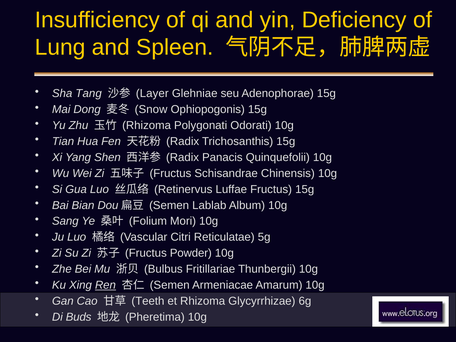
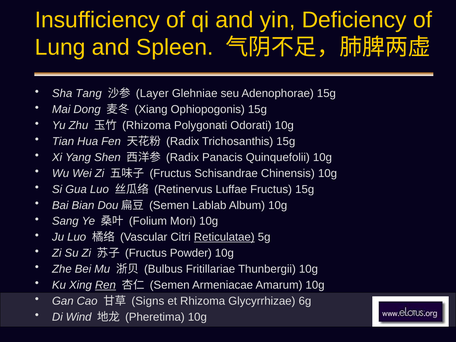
Snow: Snow -> Xiang (151, 109)
Reticulatae underline: none -> present (224, 237)
Teeth: Teeth -> Signs (148, 301)
Buds: Buds -> Wind (79, 317)
